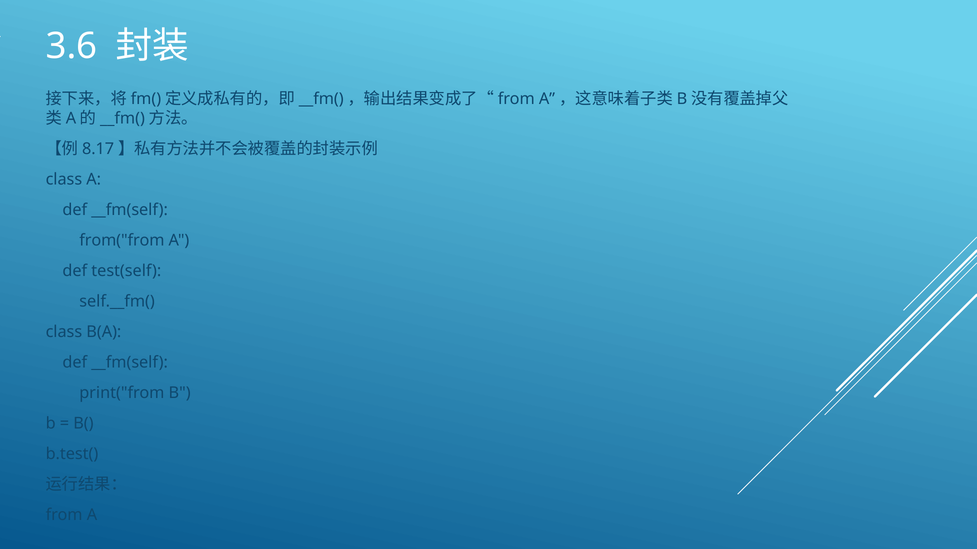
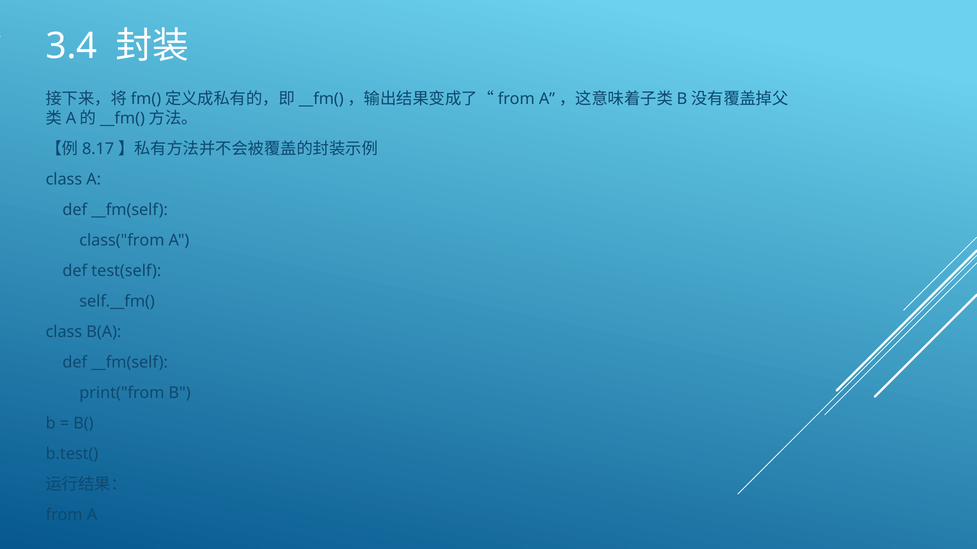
3.6: 3.6 -> 3.4 (71, 46)
from("from: from("from -> class("from (122, 241)
